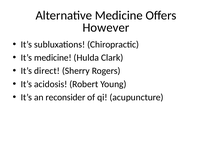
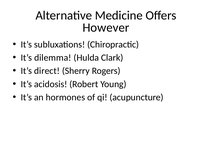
It’s medicine: medicine -> dilemma (53, 58)
reconsider: reconsider -> hormones (65, 97)
